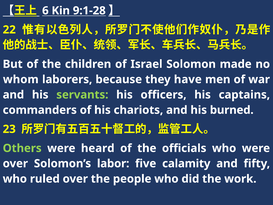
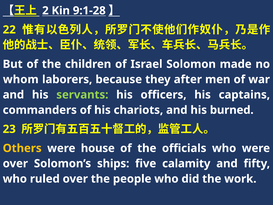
6: 6 -> 2 (45, 11)
have: have -> after (188, 79)
Others colour: light green -> yellow (22, 148)
heard: heard -> house (98, 148)
labor: labor -> ships (113, 163)
